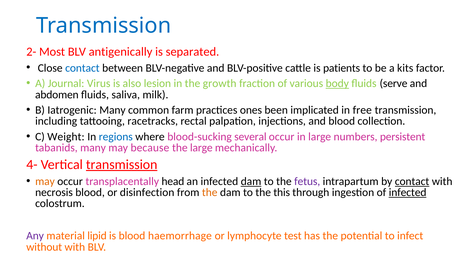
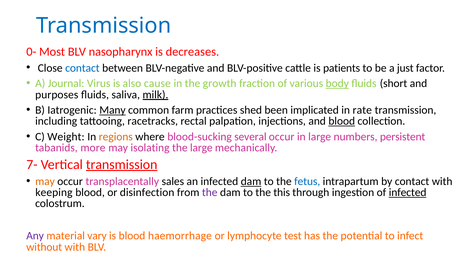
2-: 2- -> 0- (31, 52)
antigenically: antigenically -> nasopharynx (121, 52)
separated: separated -> decreases (192, 52)
kits: kits -> just (405, 68)
lesion: lesion -> cause (157, 83)
serve: serve -> short (394, 83)
abdomen: abdomen -> purposes (57, 95)
milk underline: none -> present (155, 95)
Many underline: none -> present (112, 110)
ones: ones -> shed (251, 110)
free: free -> rate (362, 110)
blood underline: none -> present (342, 121)
regions colour: blue -> orange (116, 137)
tabanids many: many -> more (93, 148)
because: because -> isolating (150, 148)
4-: 4- -> 7- (32, 164)
head: head -> sales (173, 181)
fetus colour: purple -> blue (307, 181)
contact underline: present -> none (412, 181)
necrosis: necrosis -> keeping (54, 192)
the colour: orange -> purple (210, 192)
lipid: lipid -> vary (97, 236)
